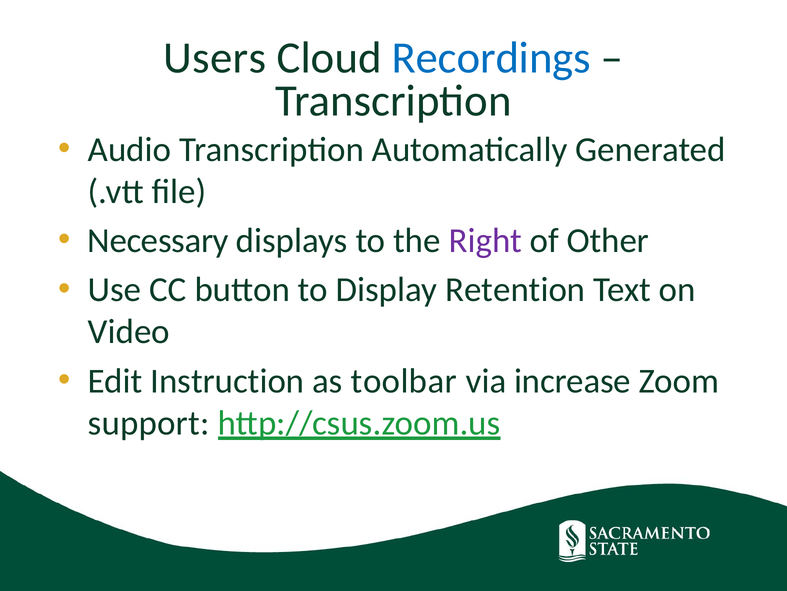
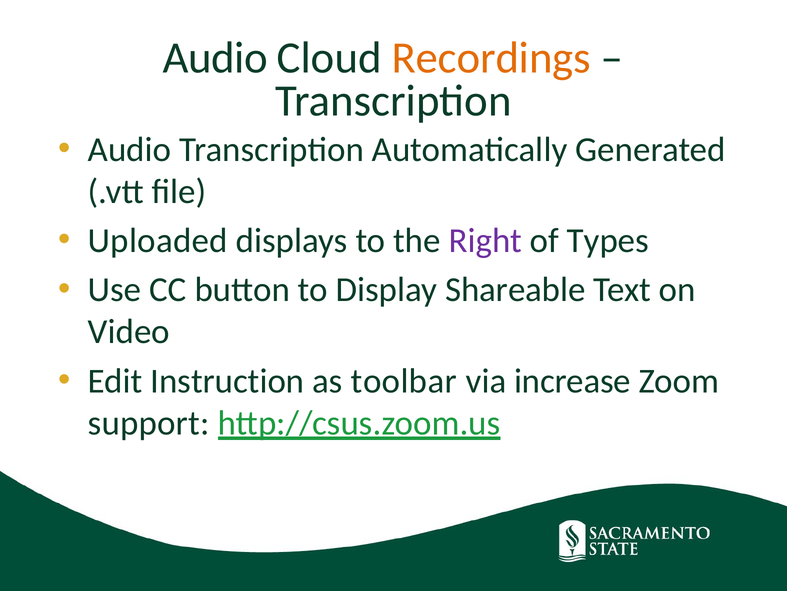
Users: Users -> Audio (215, 58)
Recordings colour: blue -> orange (491, 58)
Necessary: Necessary -> Uploaded (158, 240)
Other: Other -> Types (608, 240)
Retention: Retention -> Shareable (515, 289)
